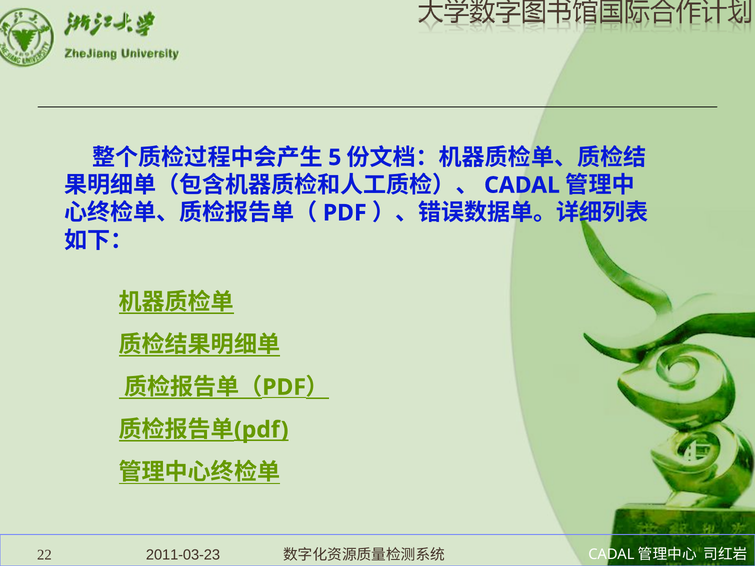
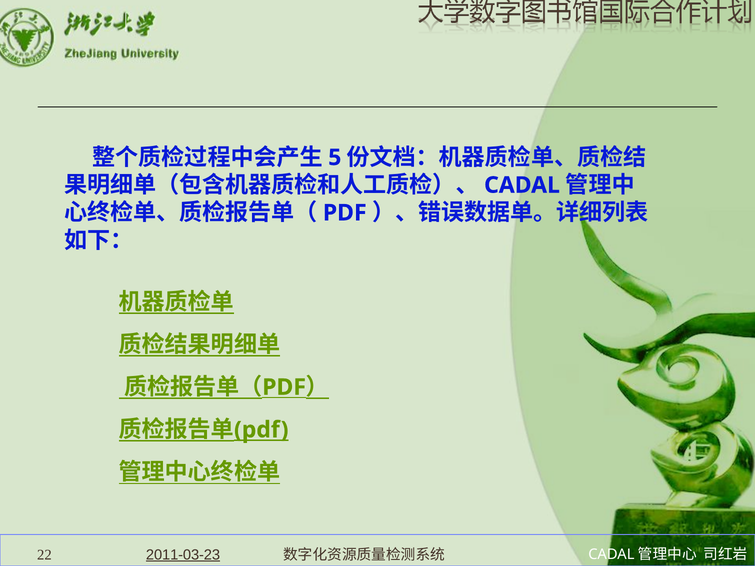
2011-03-23 underline: none -> present (183, 555)
